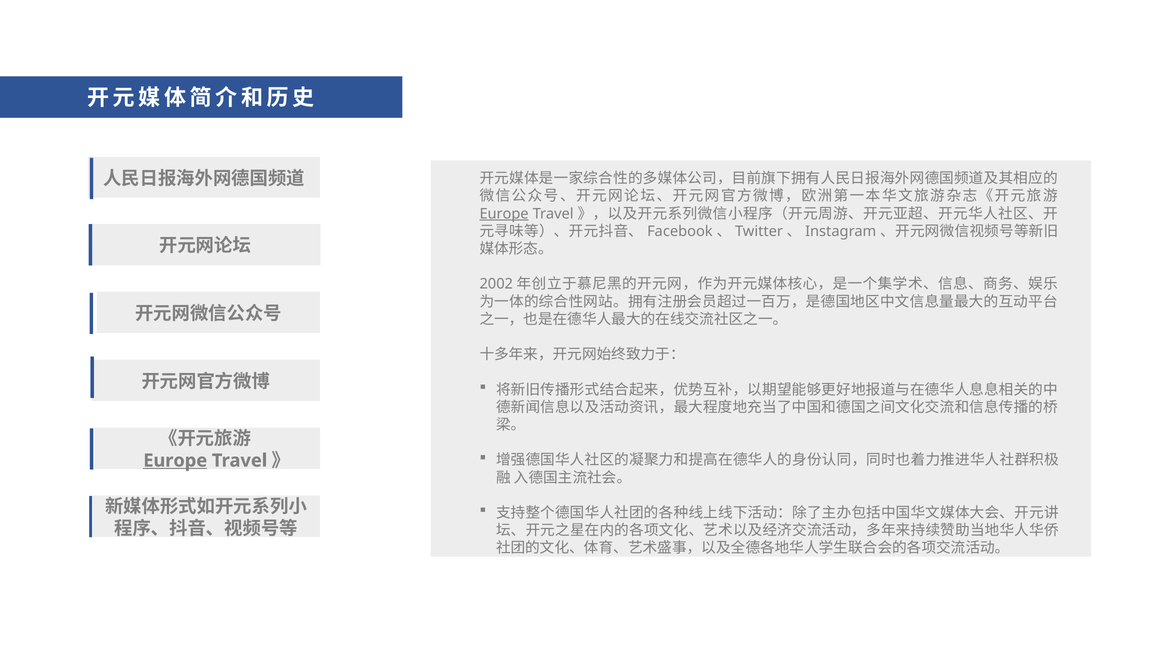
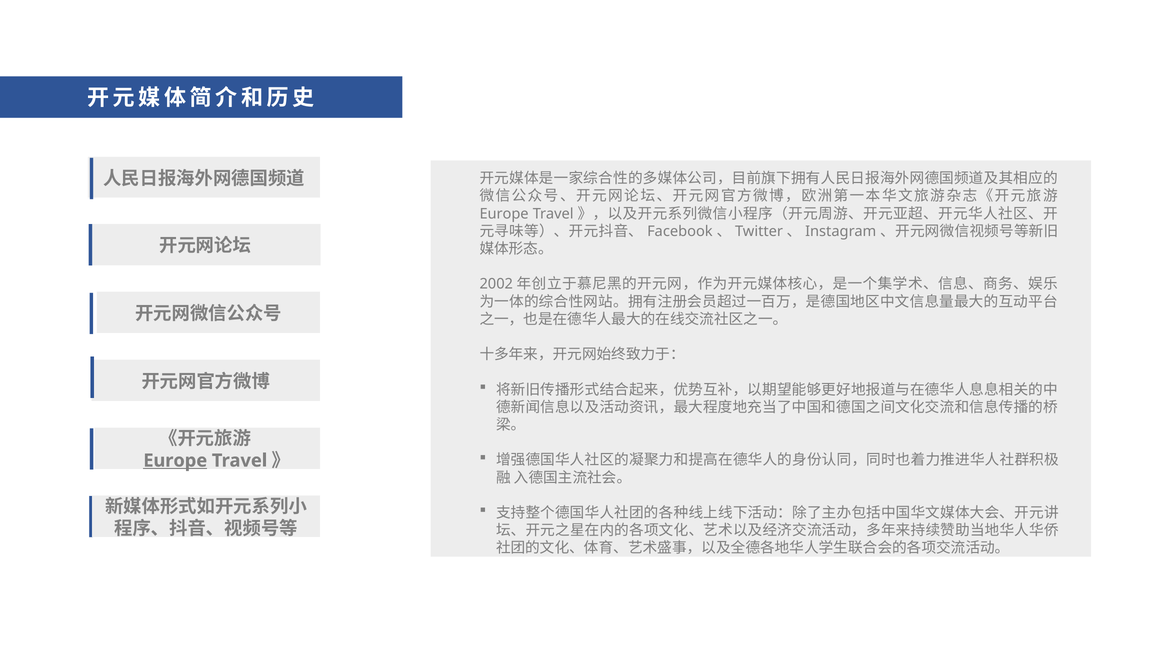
Europe underline: present -> none (504, 214)
